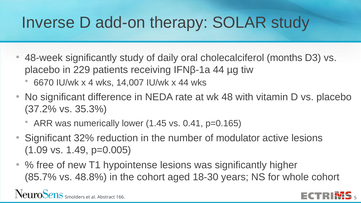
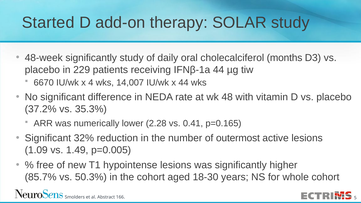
Inverse: Inverse -> Started (48, 23)
1.45: 1.45 -> 2.28 (156, 124)
modulator: modulator -> outermost (238, 138)
48.8%: 48.8% -> 50.3% (91, 177)
